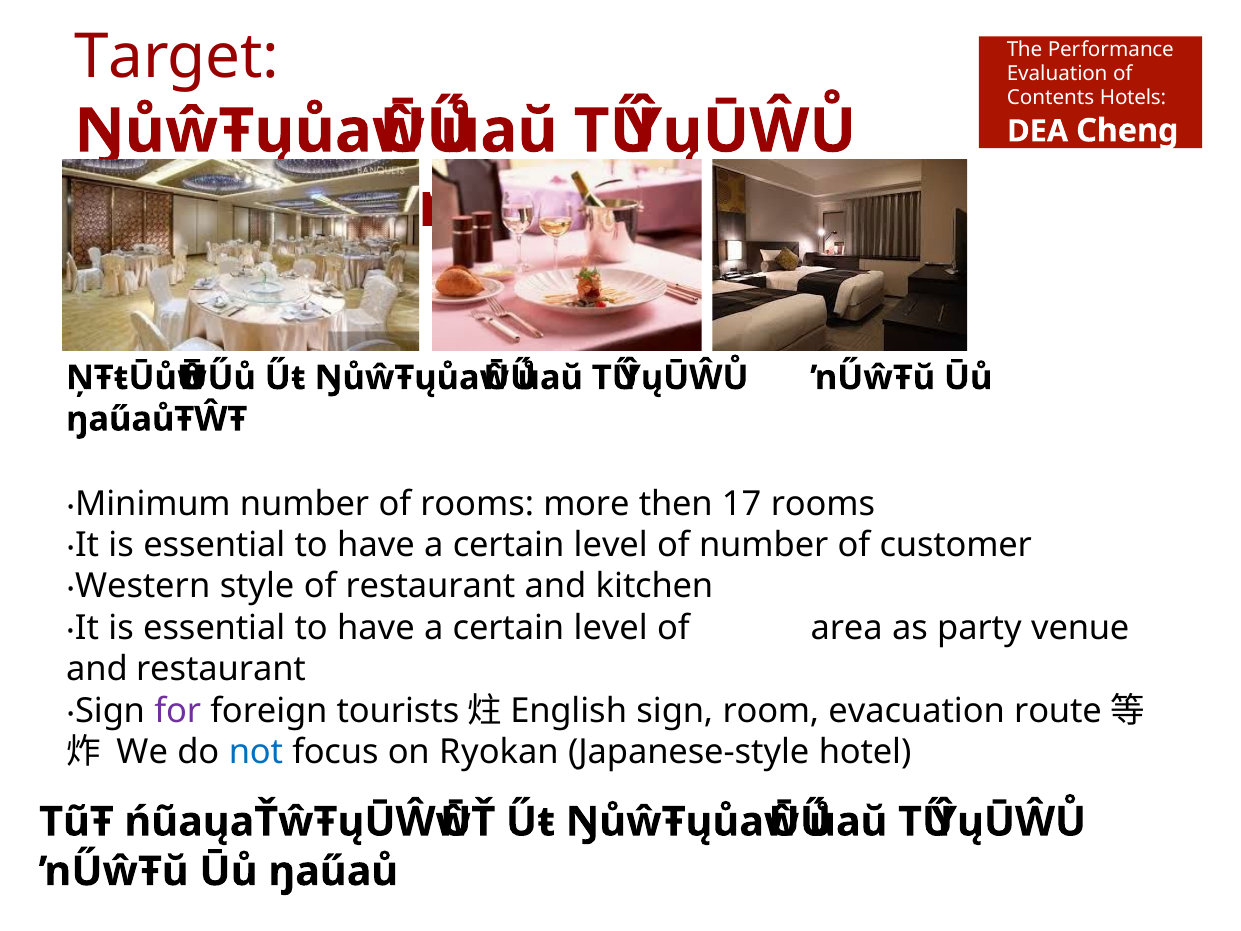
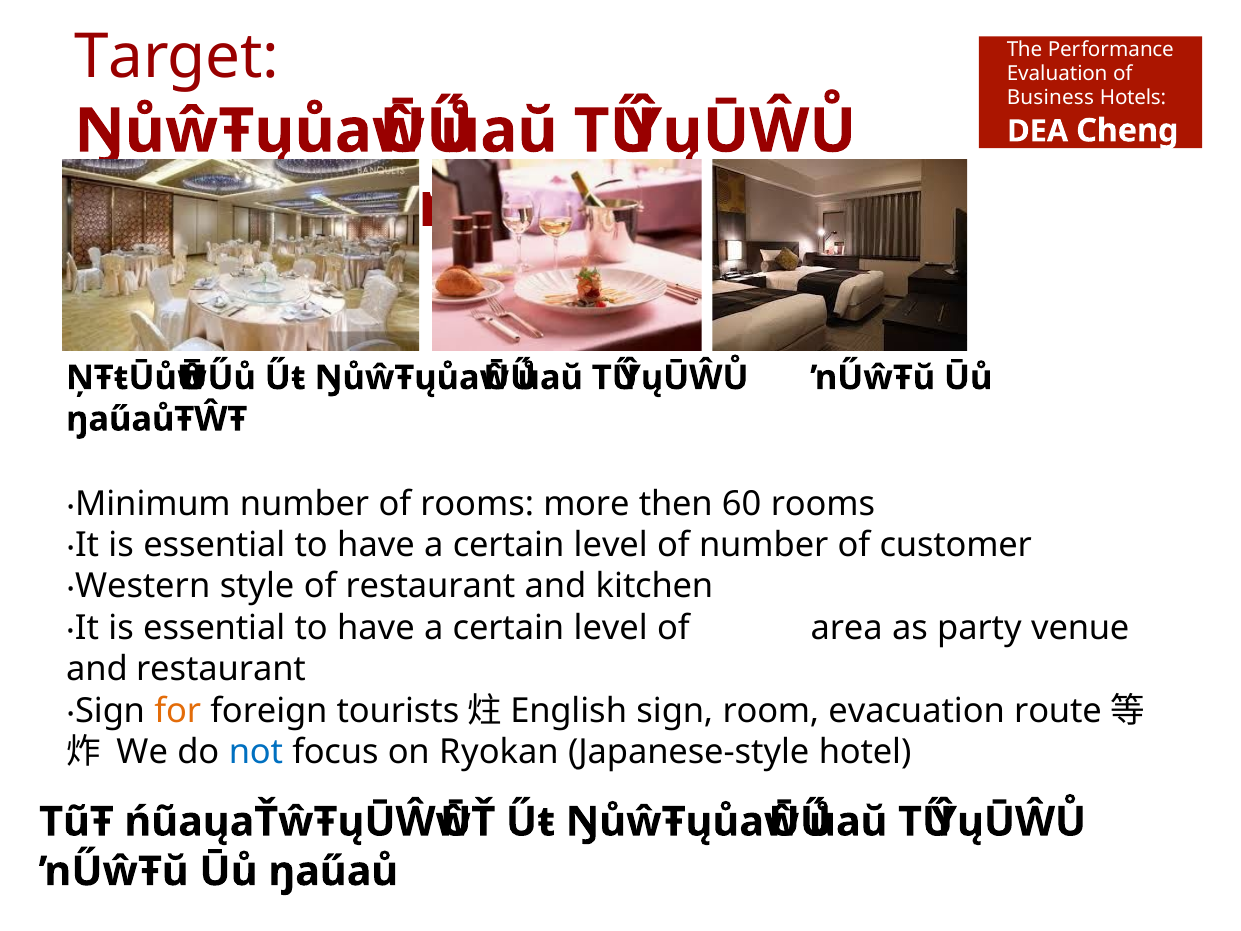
Contents: Contents -> Business (1050, 98)
17: 17 -> 60 (742, 504)
for colour: purple -> orange (178, 710)
